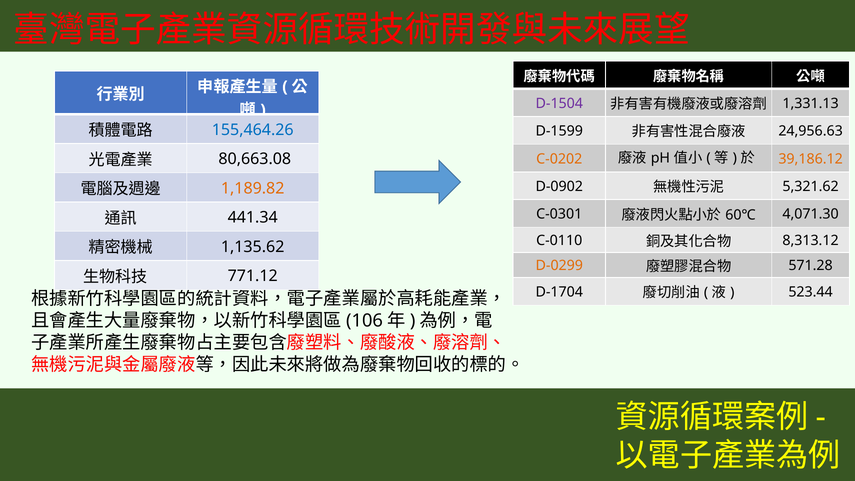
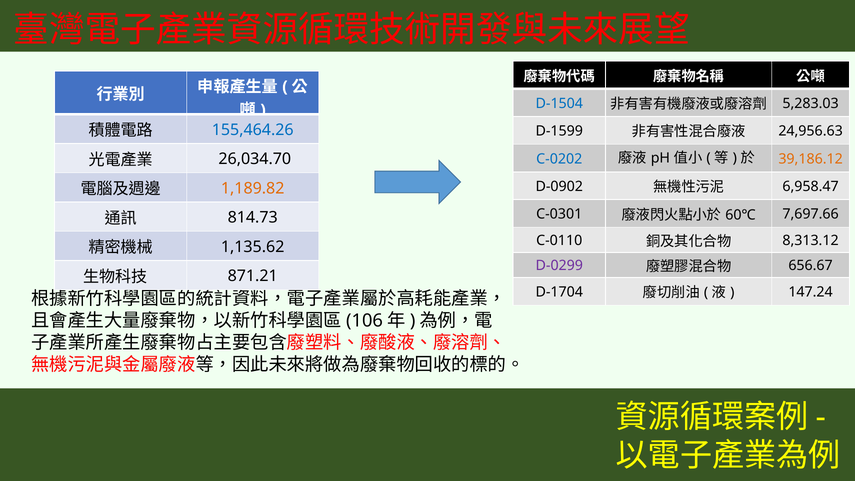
D-1504 colour: purple -> blue (559, 103)
1,331.13: 1,331.13 -> 5,283.03 (811, 103)
80,663.08: 80,663.08 -> 26,034.70 (255, 159)
C-0202 colour: orange -> blue (559, 159)
5,321.62: 5,321.62 -> 6,958.47 (811, 187)
4,071.30: 4,071.30 -> 7,697.66 (811, 214)
441.34: 441.34 -> 814.73 (253, 218)
D-0299 colour: orange -> purple (559, 266)
571.28: 571.28 -> 656.67 (811, 266)
771.12: 771.12 -> 871.21 (253, 276)
523.44: 523.44 -> 147.24 (811, 292)
